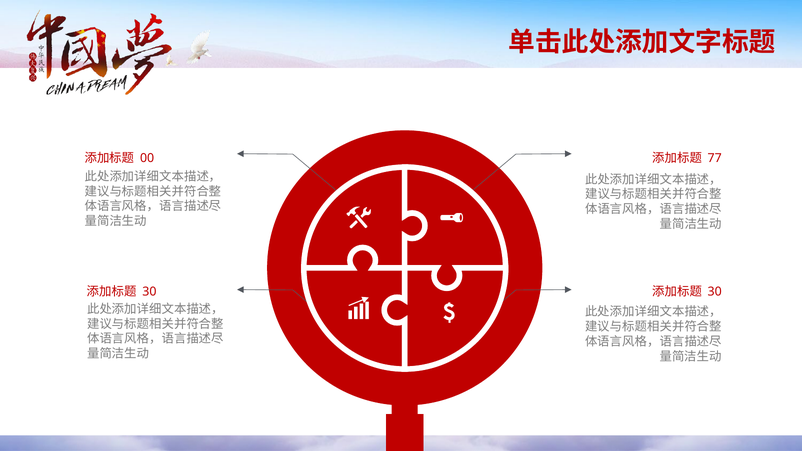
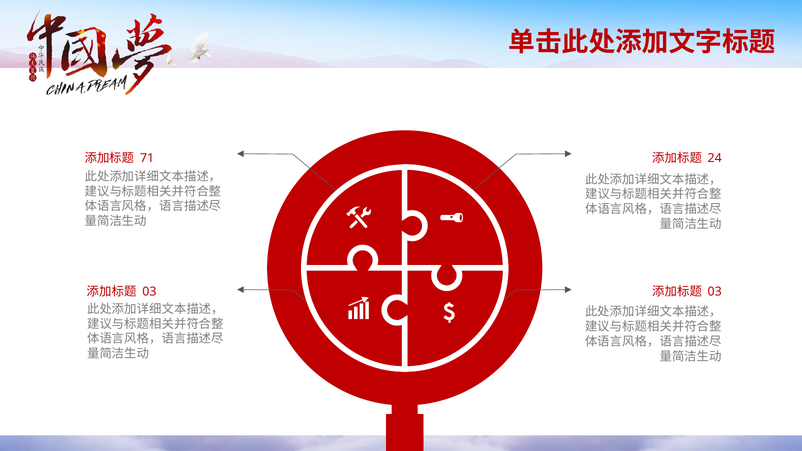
00: 00 -> 71 (147, 158)
77: 77 -> 24 (715, 158)
30: 30 -> 03 (149, 292)
30: 30 -> 03 (715, 292)
